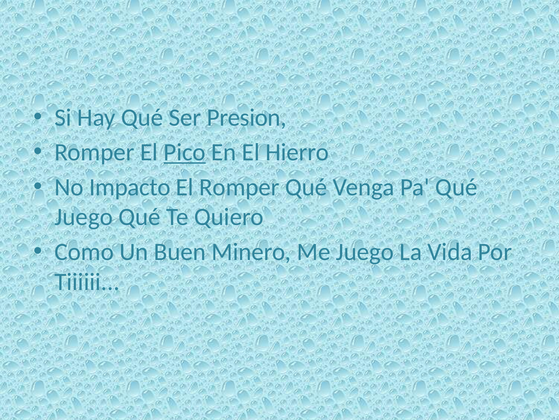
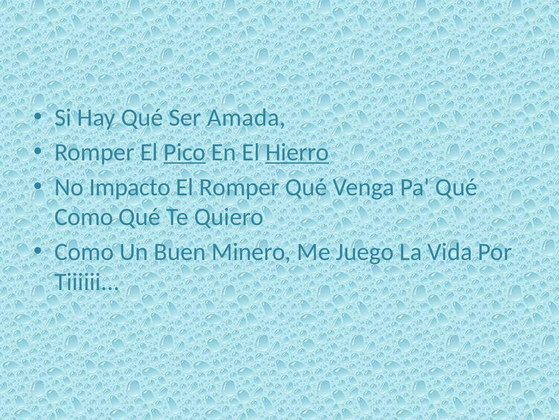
Presion: Presion -> Amada (246, 117)
Hierro underline: none -> present (297, 152)
Juego: Juego -> Como (84, 217)
